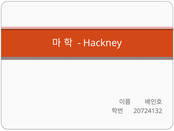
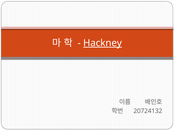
Hackney underline: none -> present (103, 43)
